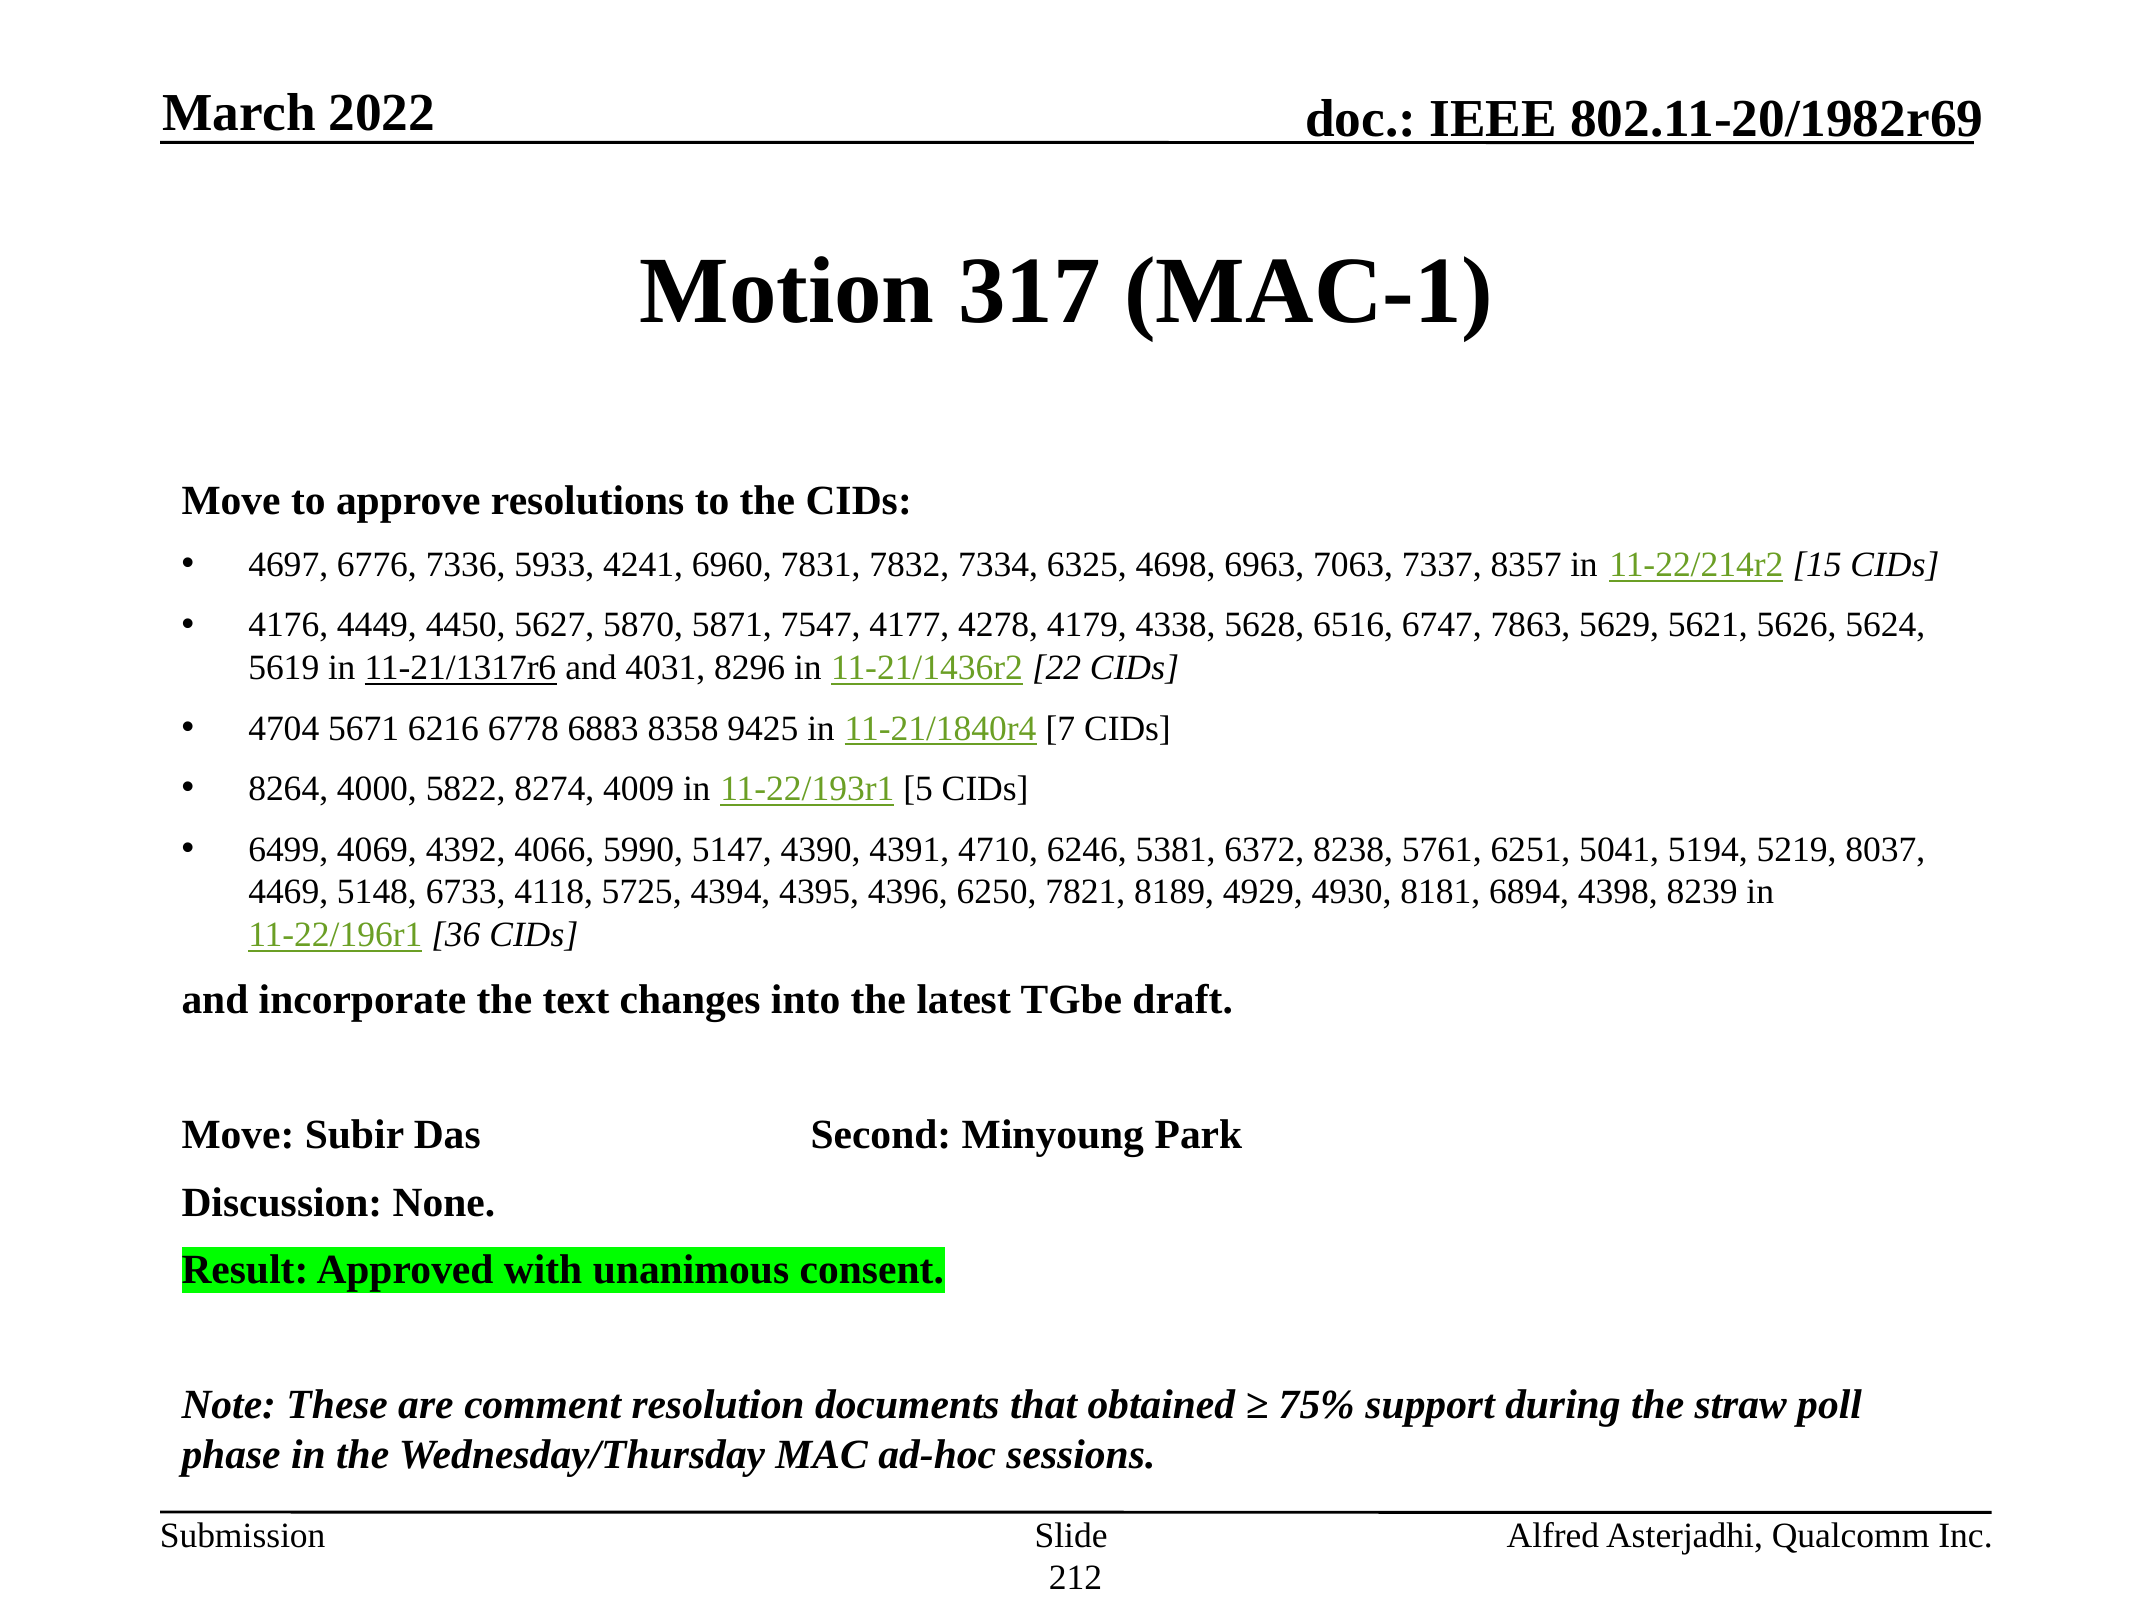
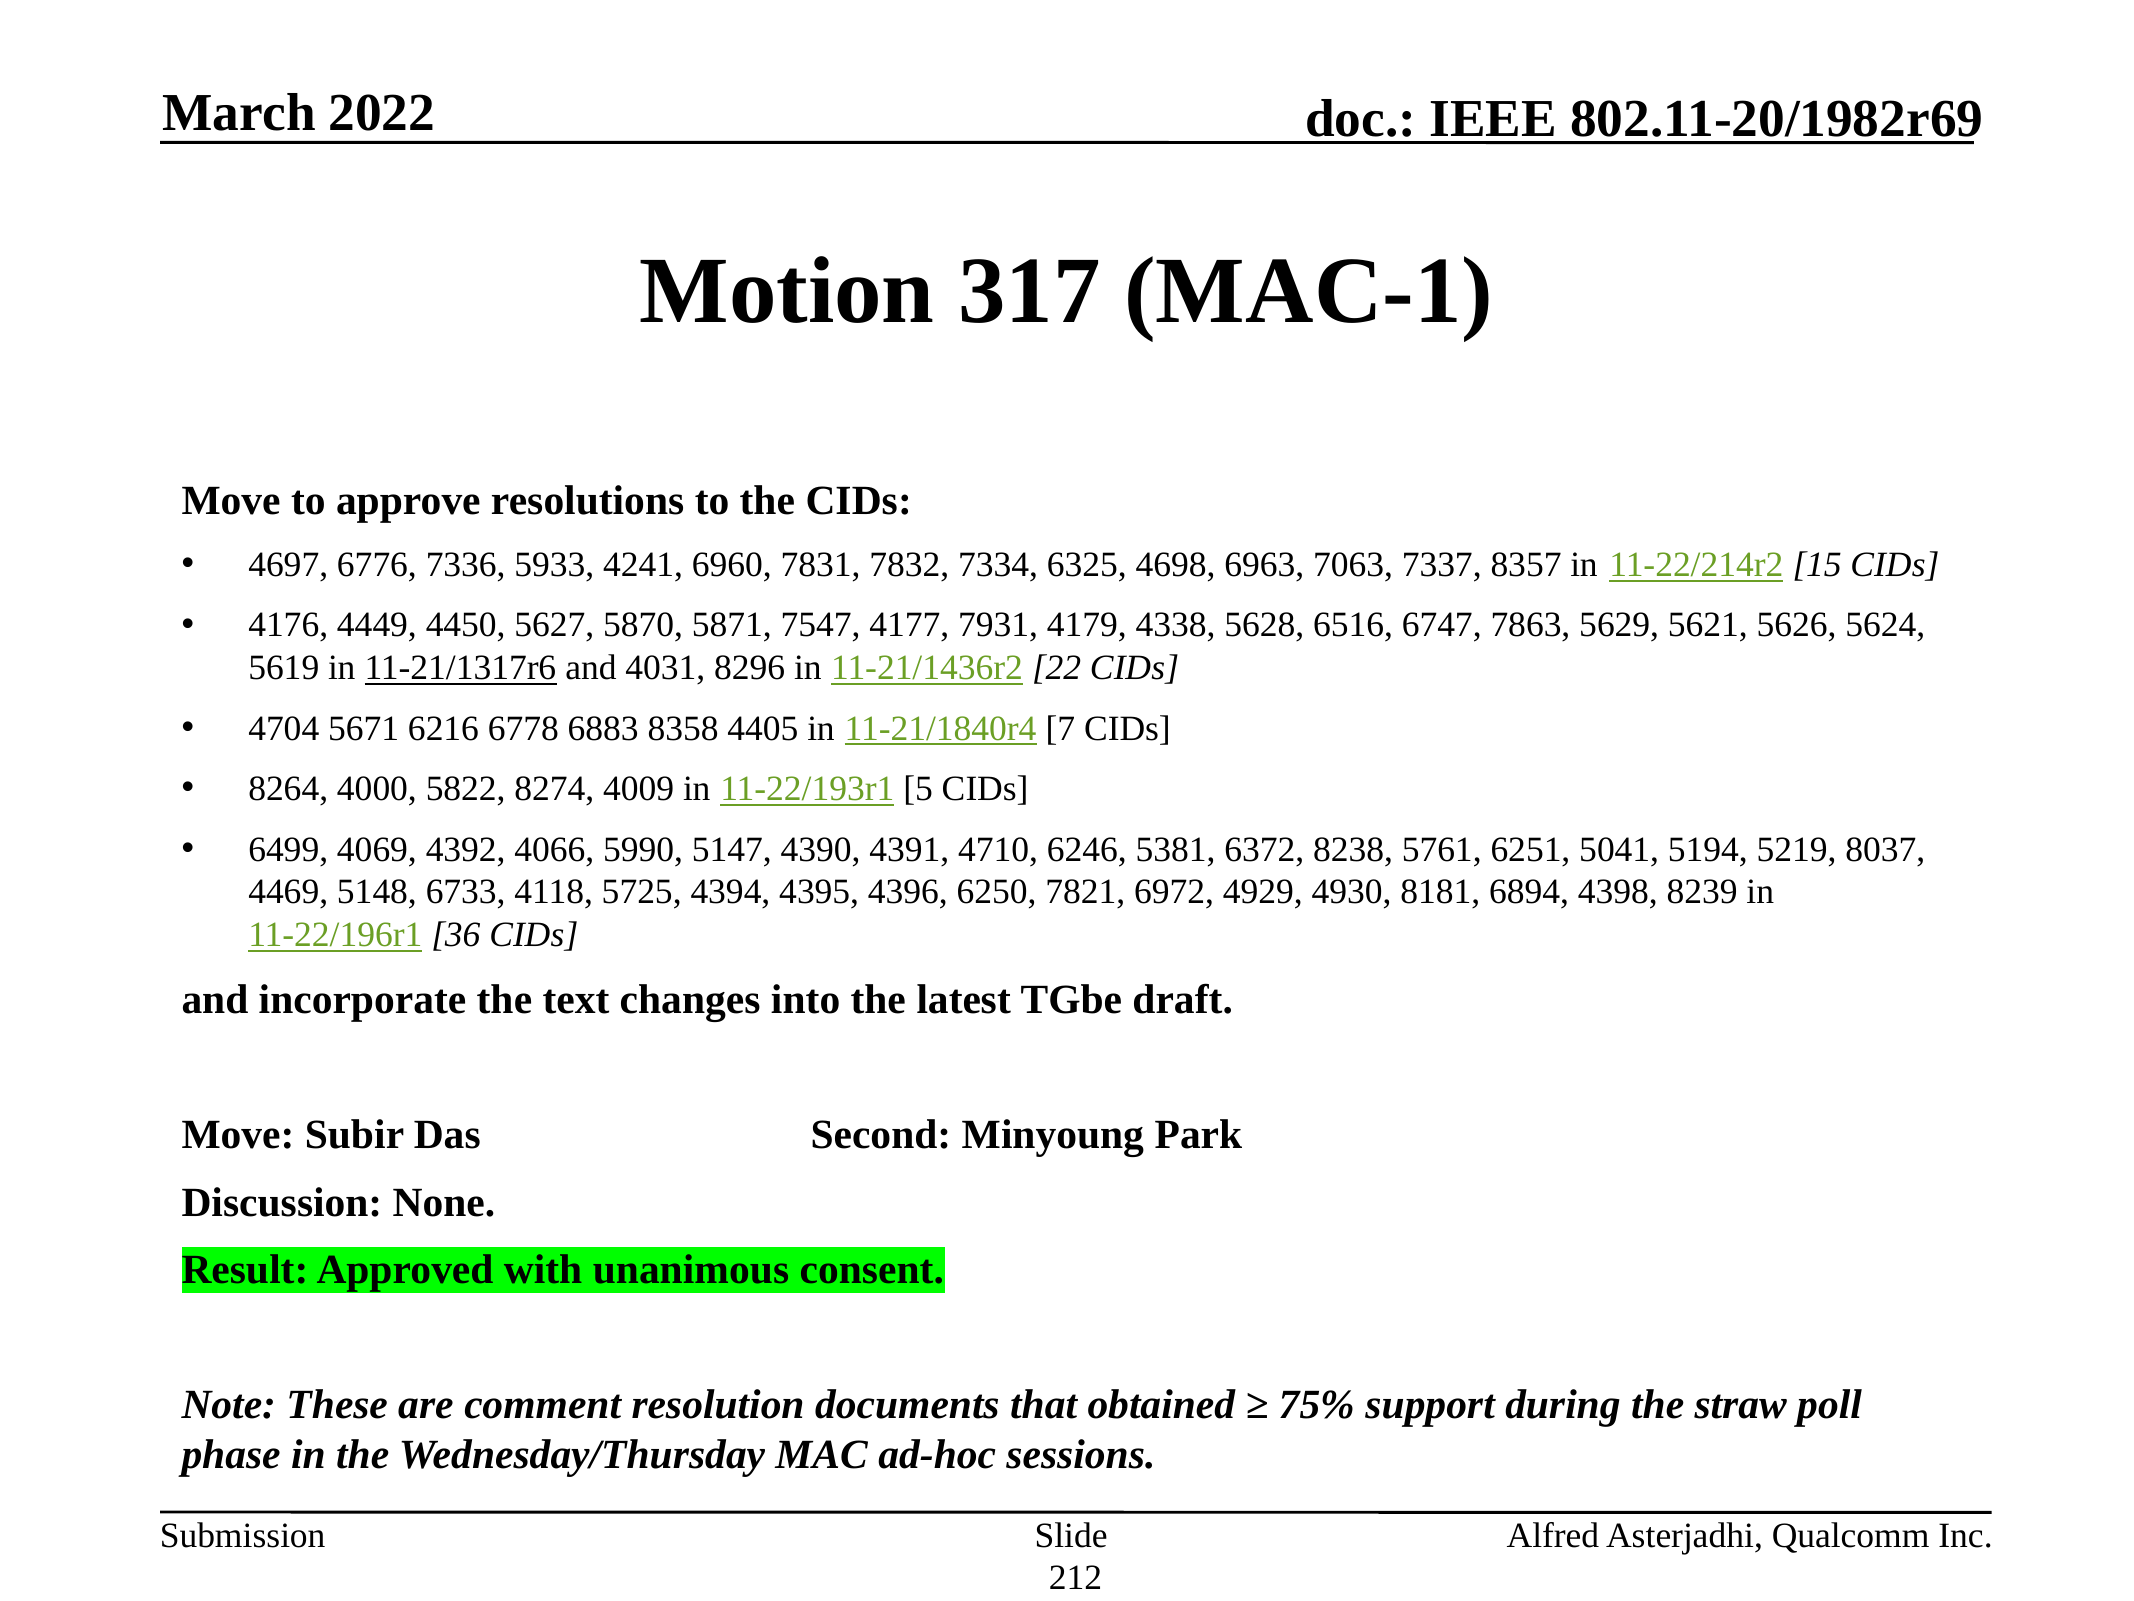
4278: 4278 -> 7931 (998, 625)
9425: 9425 -> 4405 (763, 728)
8189: 8189 -> 6972 (1174, 892)
